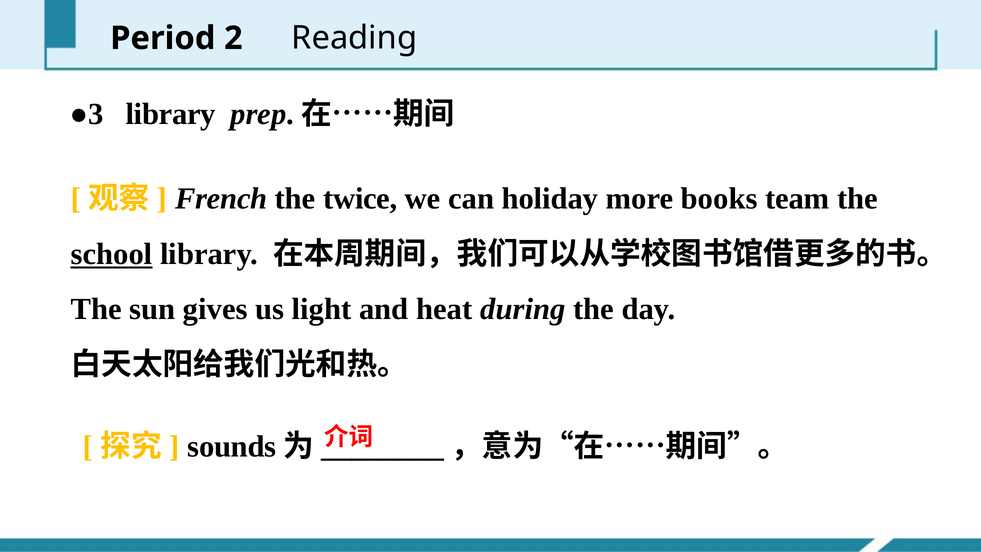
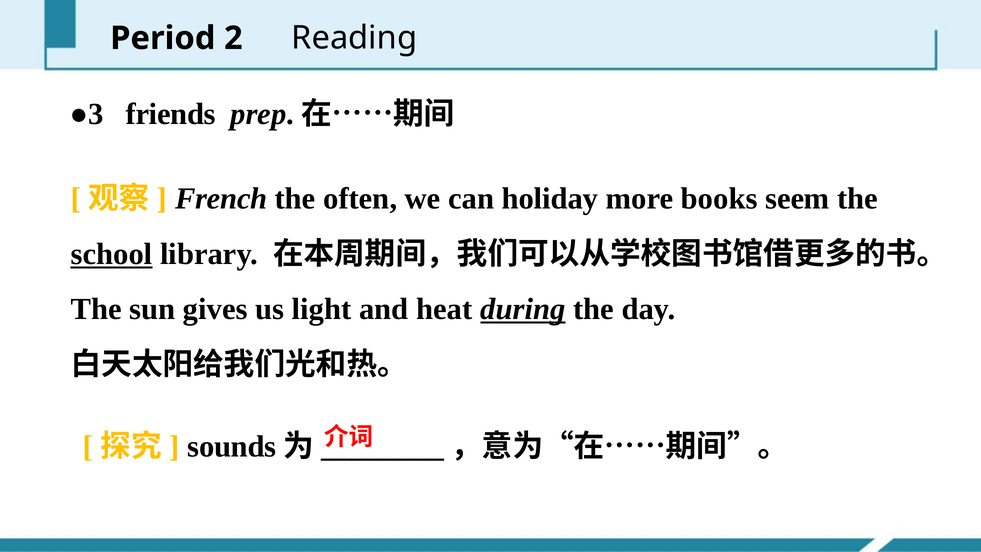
●3 library: library -> friends (171, 114)
twice: twice -> often (360, 199)
team: team -> seem (797, 199)
during underline: none -> present (523, 309)
